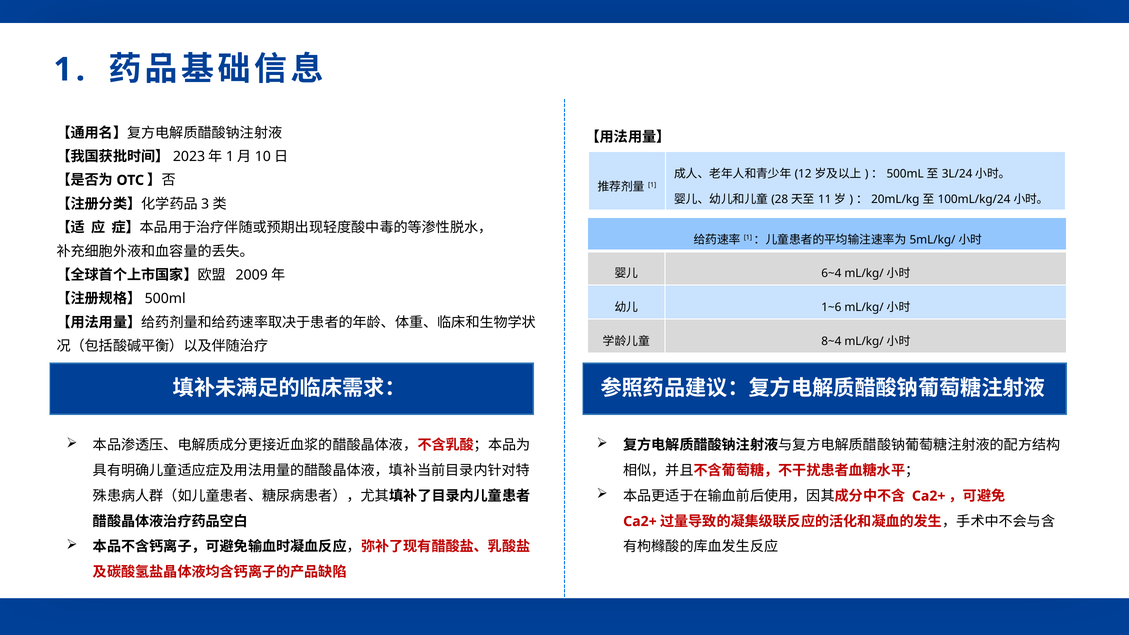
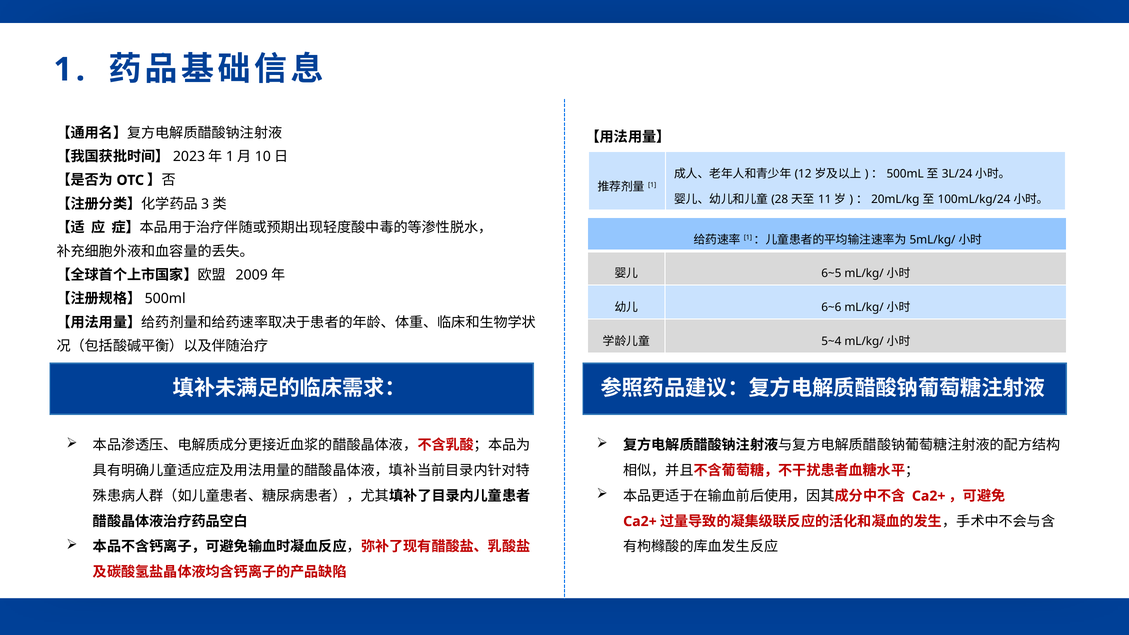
6~4: 6~4 -> 6~5 (831, 274)
1~6: 1~6 -> 6~6 (831, 307)
8~4: 8~4 -> 5~4 (831, 341)
